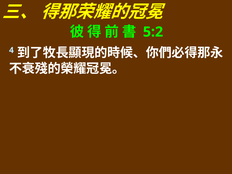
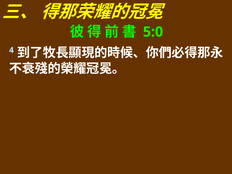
5:2: 5:2 -> 5:0 (153, 32)
